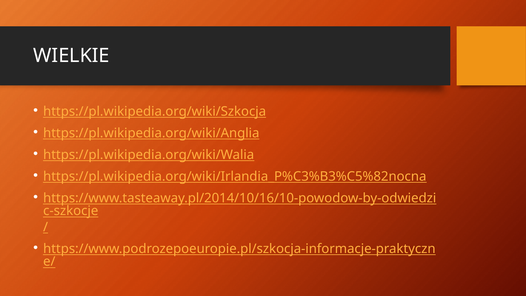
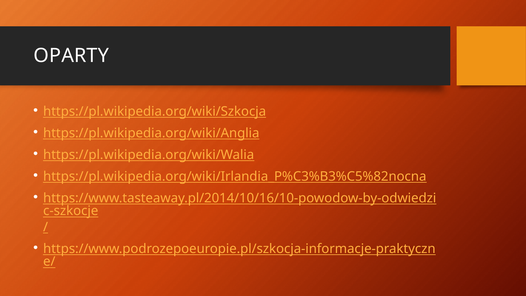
WIELKIE: WIELKIE -> OPARTY (71, 56)
